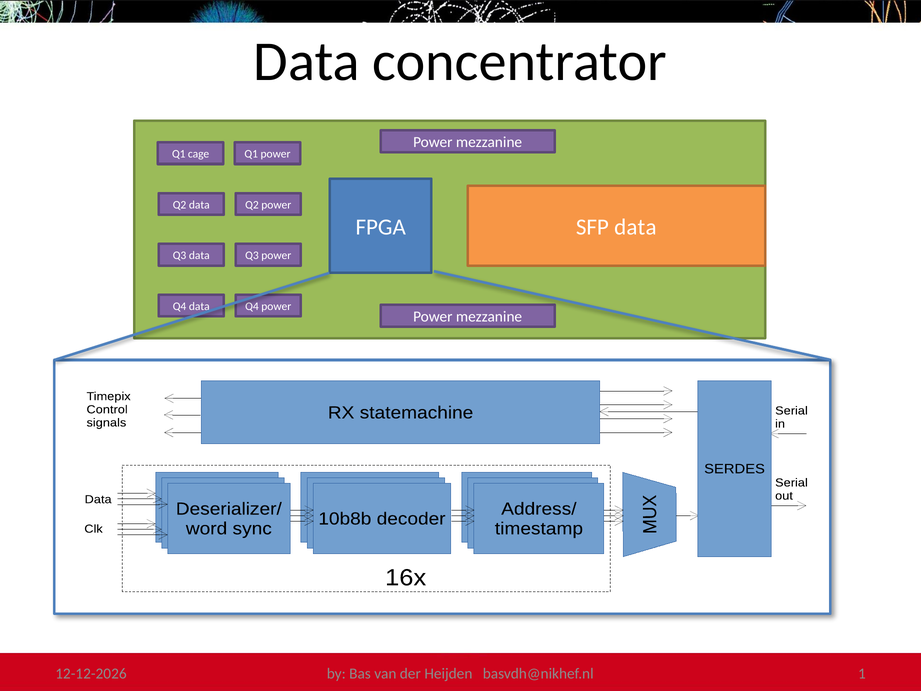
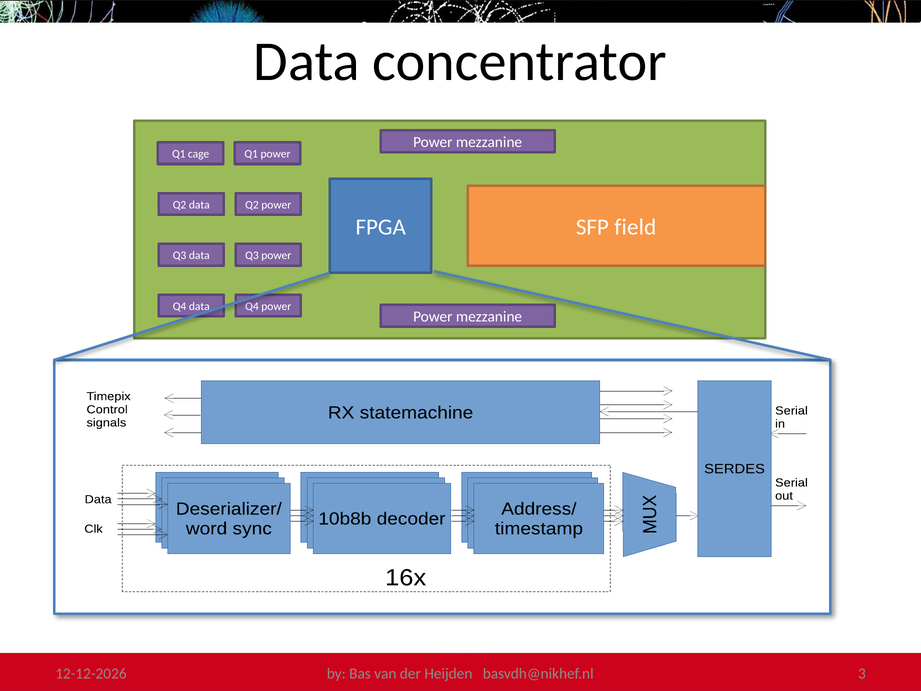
SFP data: data -> field (635, 227)
1: 1 -> 3 (862, 673)
